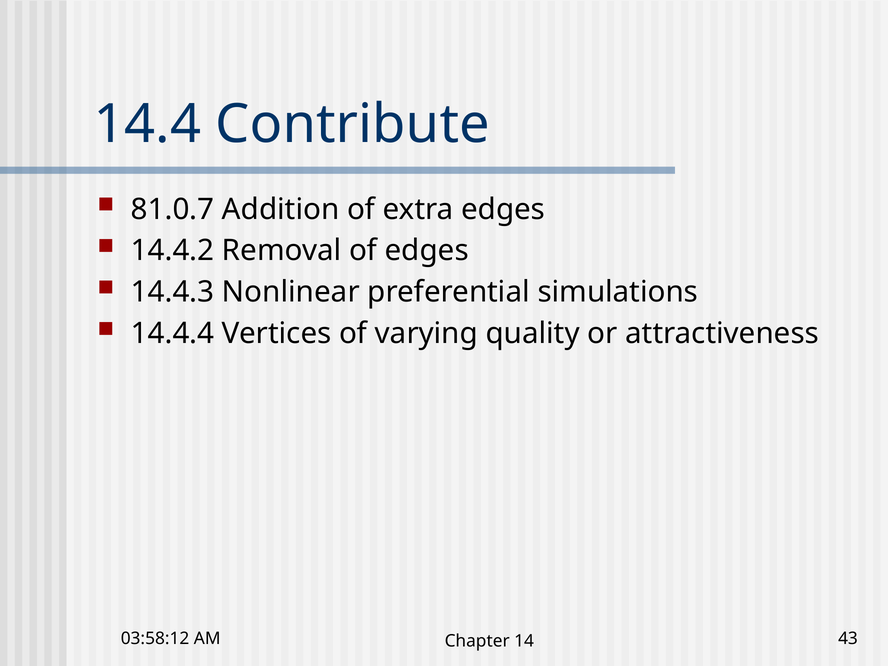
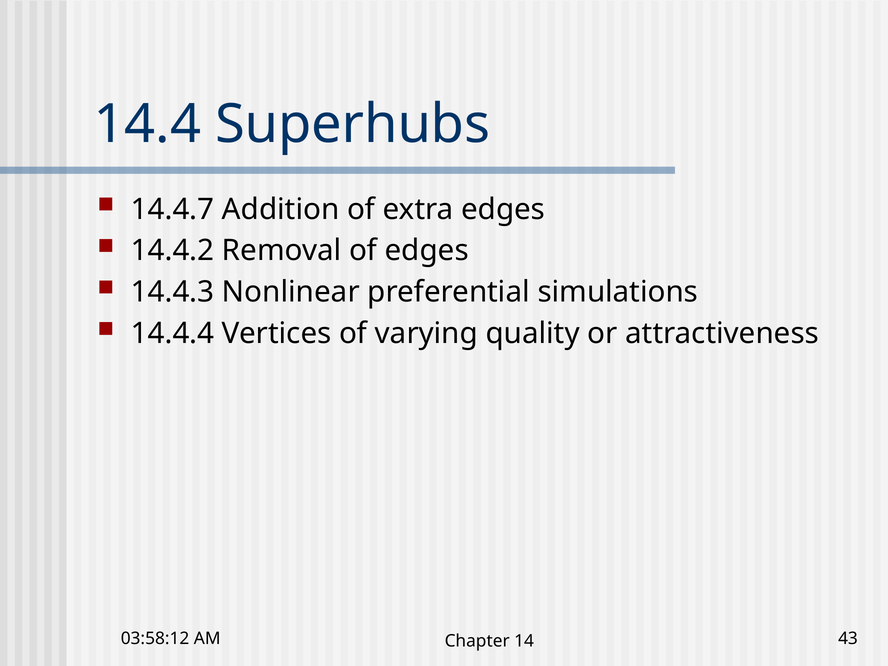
Contribute: Contribute -> Superhubs (353, 124)
81.0.7: 81.0.7 -> 14.4.7 (173, 209)
